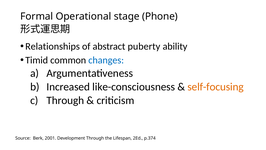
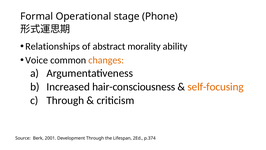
puberty: puberty -> morality (144, 46)
Timid: Timid -> Voice (37, 60)
changes colour: blue -> orange (106, 60)
like-consciousness: like-consciousness -> hair-consciousness (134, 87)
